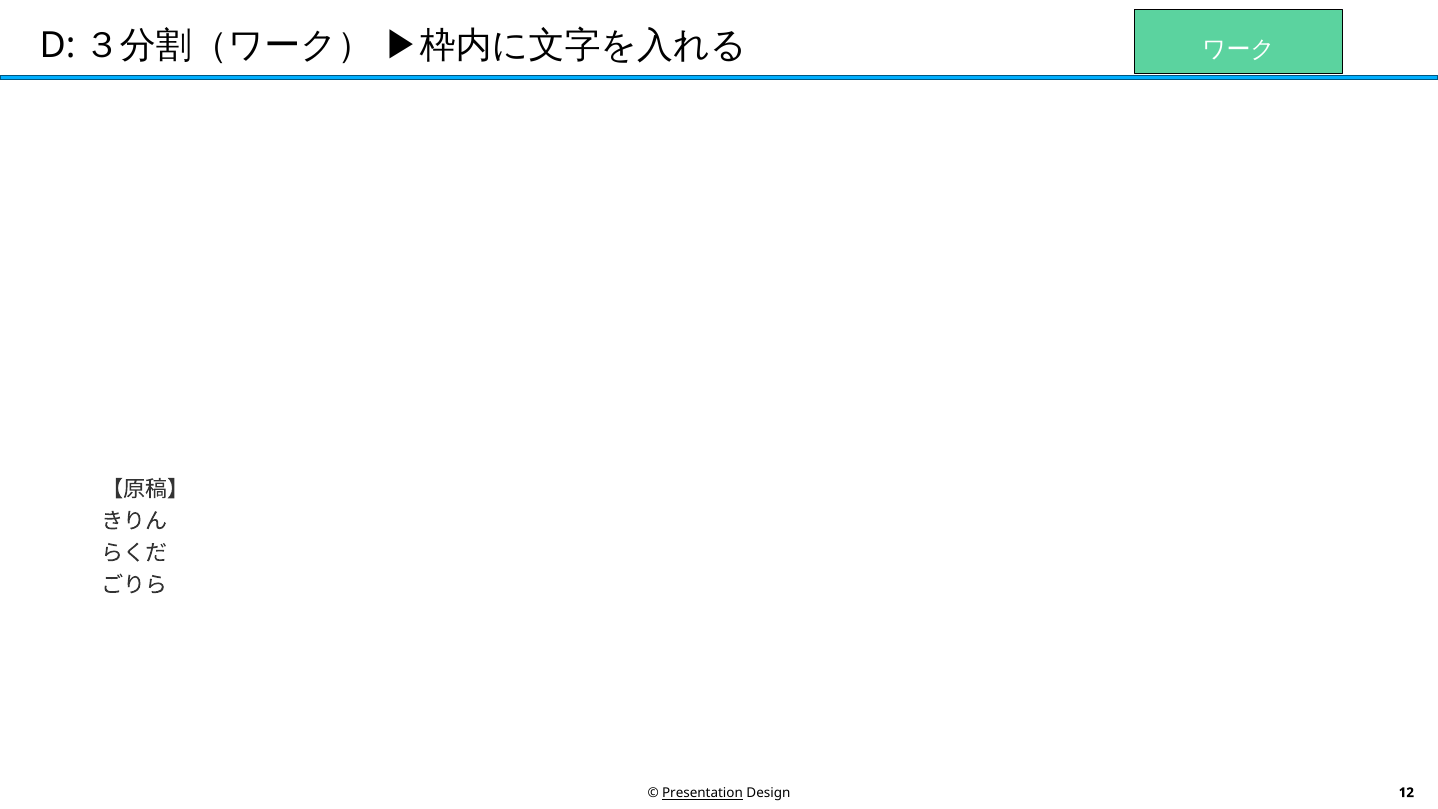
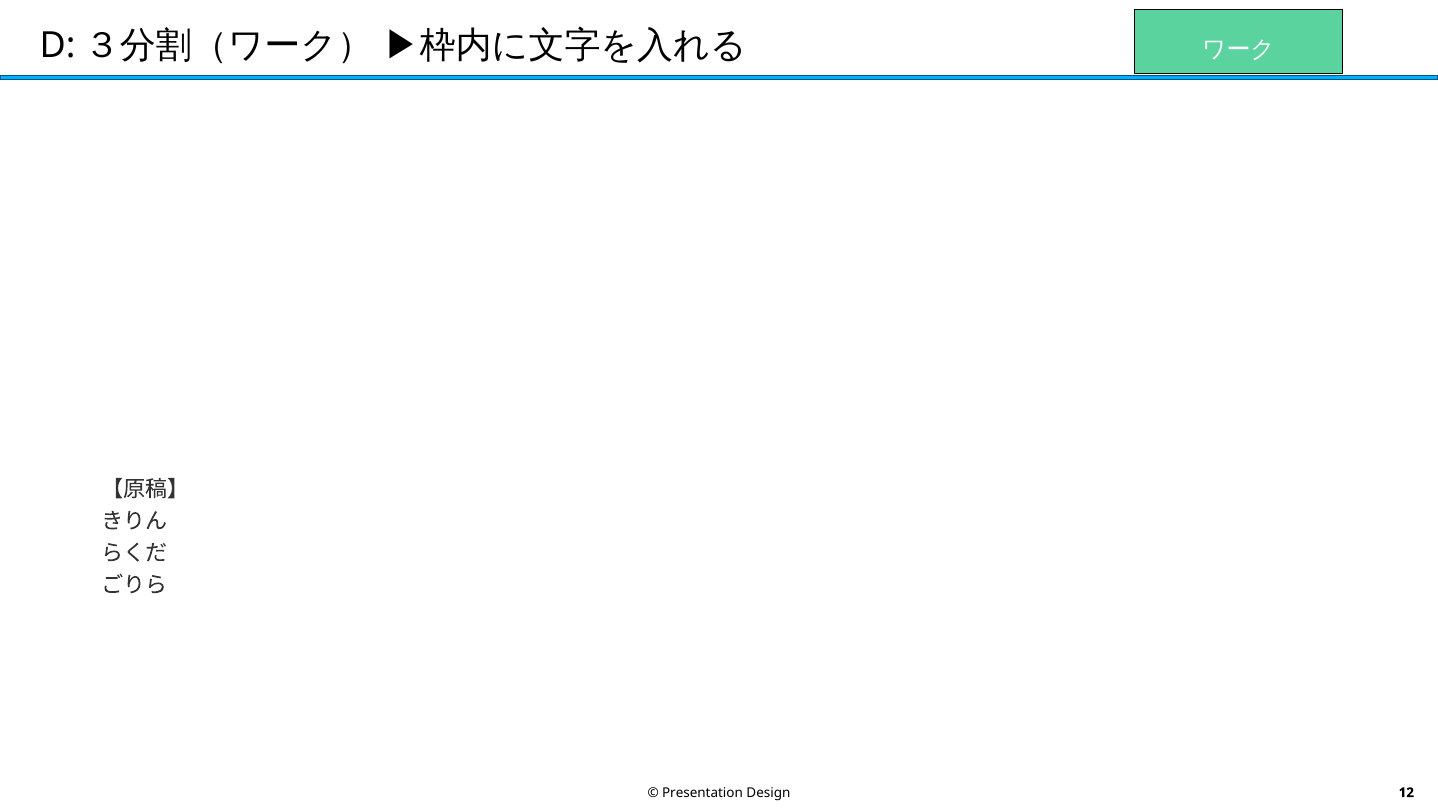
Presentation underline: present -> none (703, 793)
